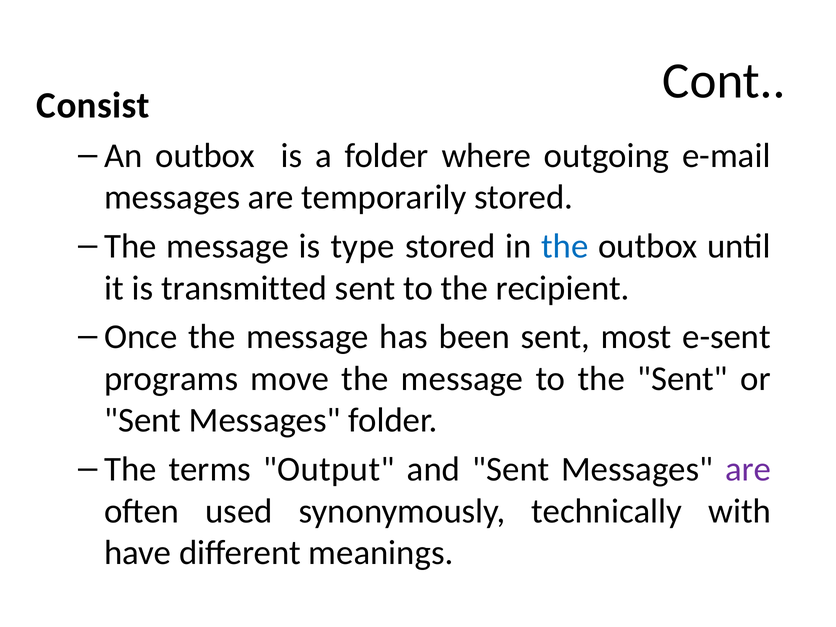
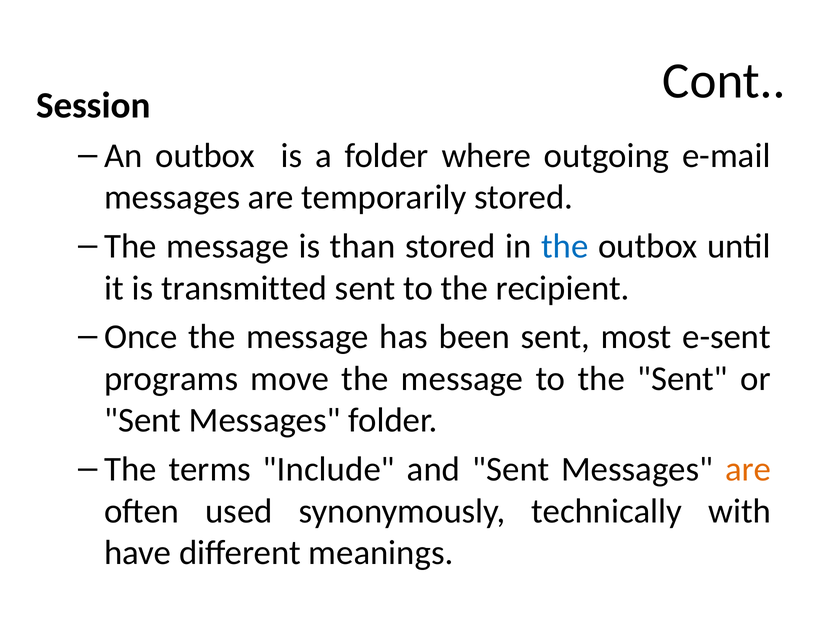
Consist: Consist -> Session (93, 106)
type: type -> than (363, 246)
Output: Output -> Include (329, 469)
are colour: purple -> orange (748, 469)
